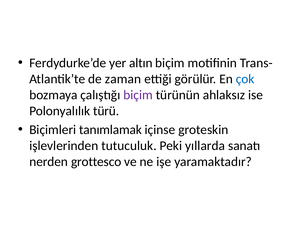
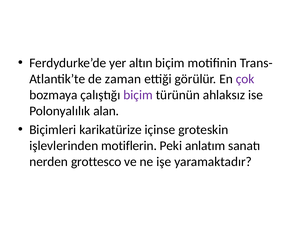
çok colour: blue -> purple (245, 79)
türü: türü -> alan (106, 111)
tanımlamak: tanımlamak -> karikatürize (111, 130)
tutuculuk: tutuculuk -> motiflerin (129, 146)
yıllarda: yıllarda -> anlatım (205, 146)
